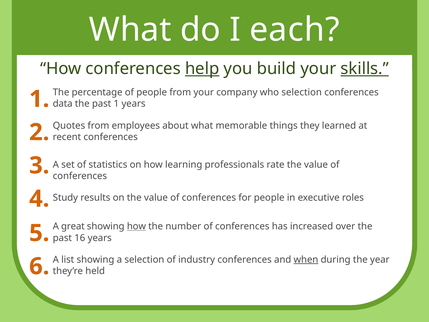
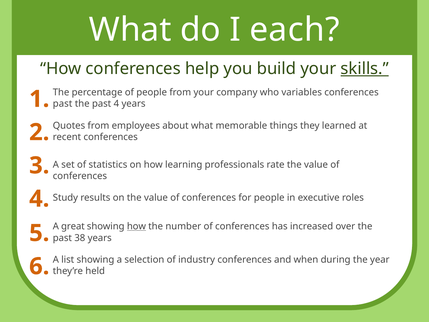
help underline: present -> none (202, 69)
who selection: selection -> variables (302, 92)
data: data -> past (63, 104)
past 1: 1 -> 4 (116, 104)
16: 16 -> 38 (80, 238)
when underline: present -> none (306, 259)
